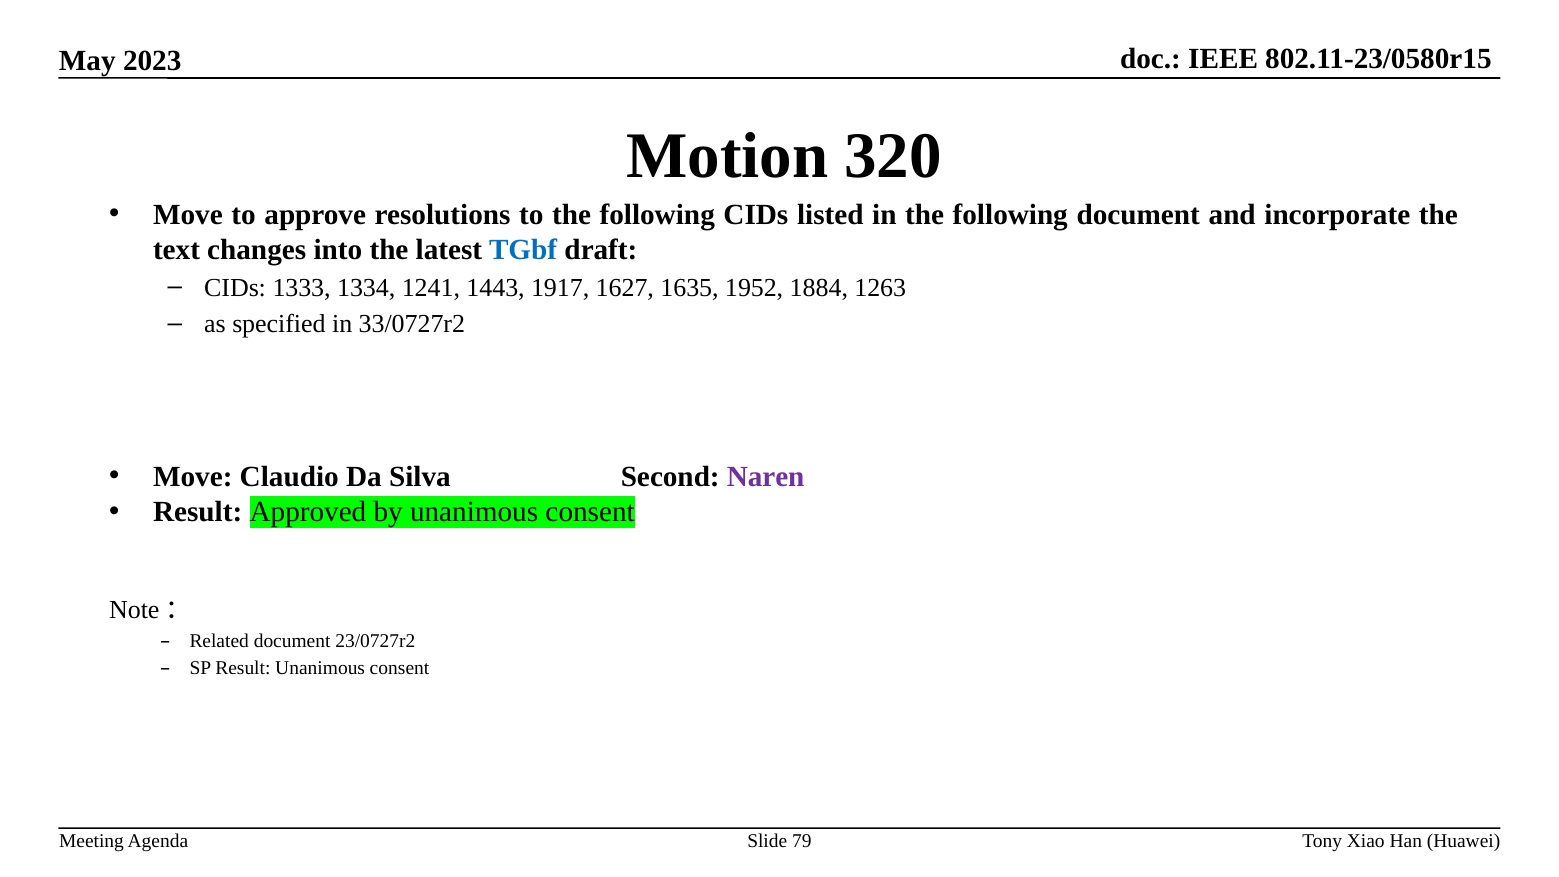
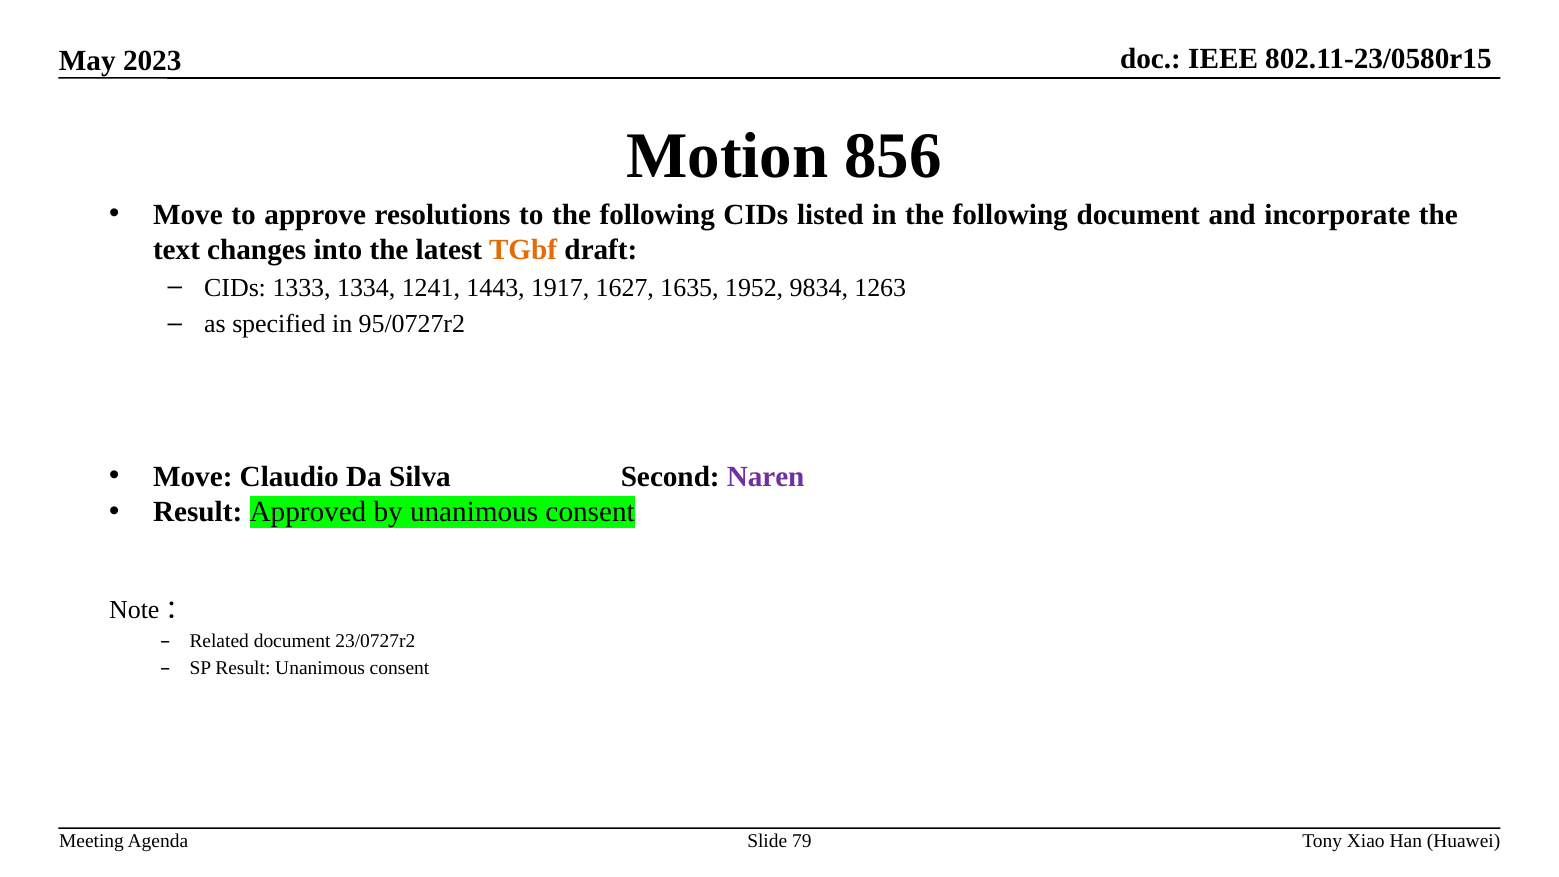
320: 320 -> 856 (893, 157)
TGbf colour: blue -> orange (523, 250)
1884: 1884 -> 9834 (819, 288)
33/0727r2: 33/0727r2 -> 95/0727r2 (412, 324)
